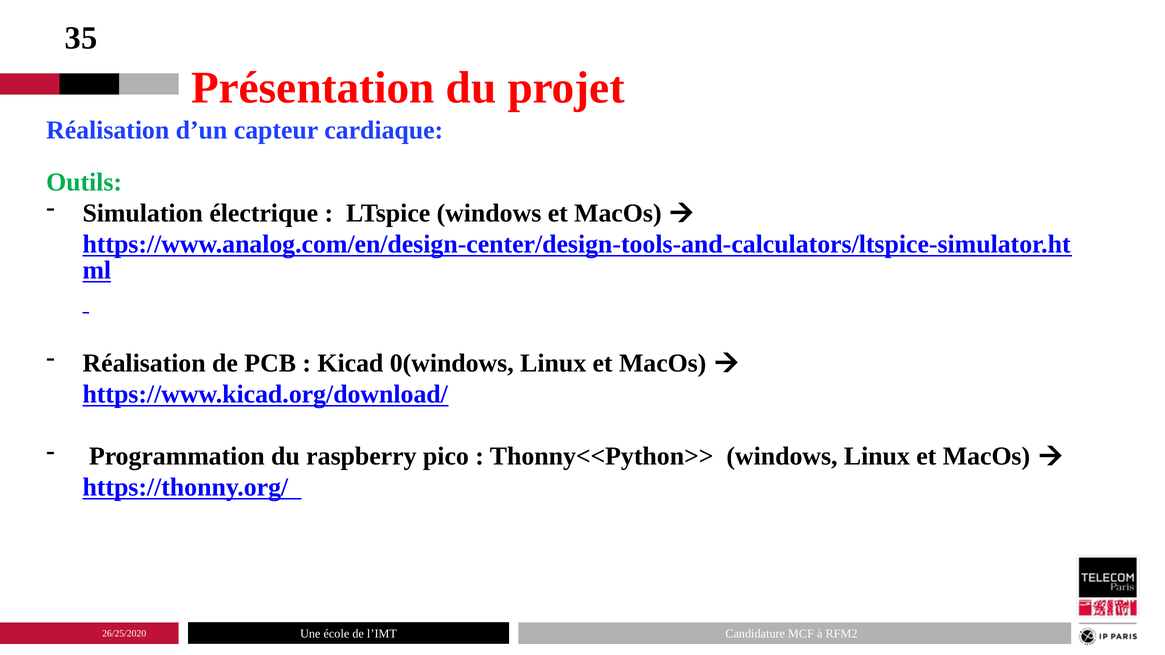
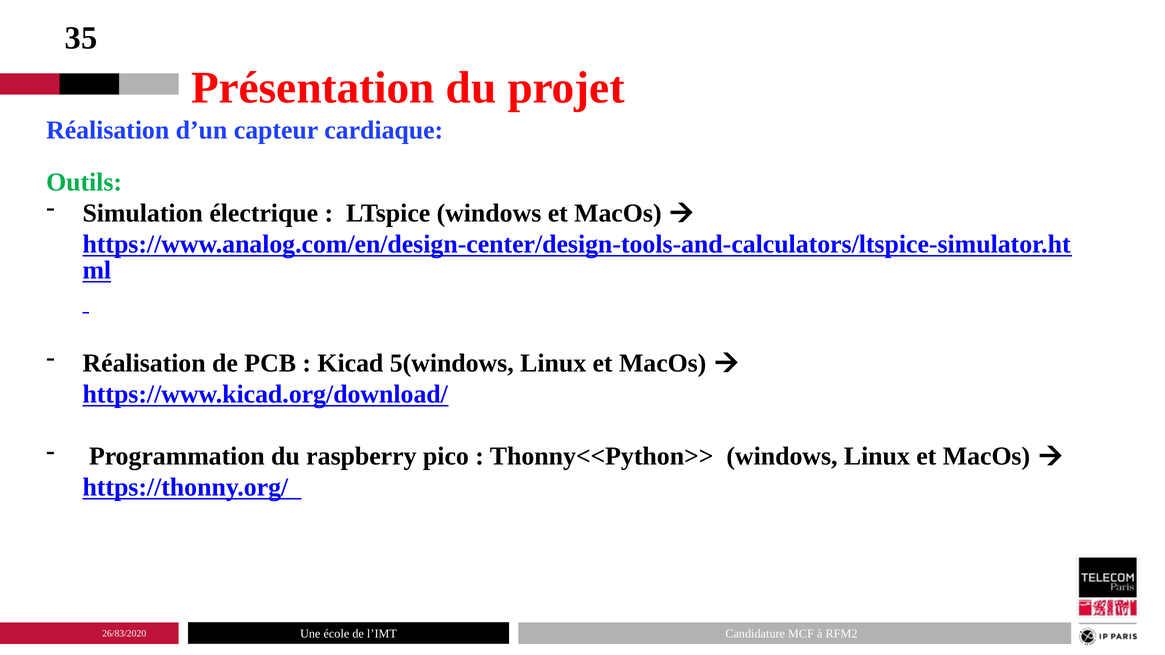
0(windows: 0(windows -> 5(windows (452, 363)
26/25/2020: 26/25/2020 -> 26/83/2020 (124, 634)
